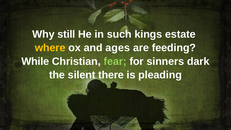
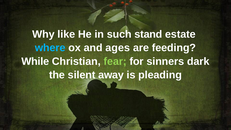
still: still -> like (66, 34)
kings: kings -> stand (148, 34)
where colour: yellow -> light blue (50, 48)
there: there -> away (111, 75)
